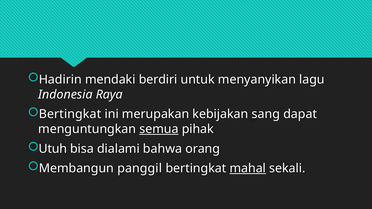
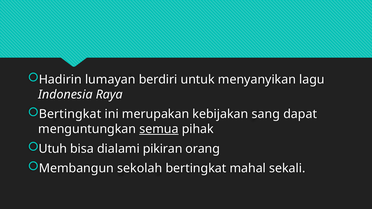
mendaki: mendaki -> lumayan (110, 80)
bahwa: bahwa -> pikiran (163, 149)
panggil: panggil -> sekolah (140, 169)
mahal underline: present -> none (248, 169)
